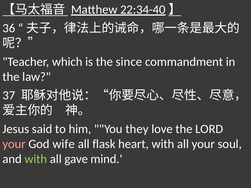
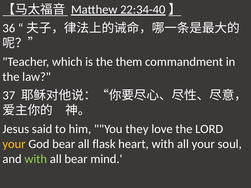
since: since -> them (129, 62)
your colour: pink -> yellow (14, 144)
God wife: wife -> bear (64, 144)
all gave: gave -> bear (76, 159)
